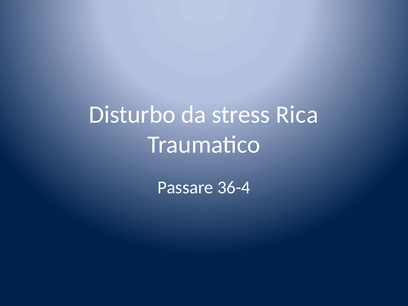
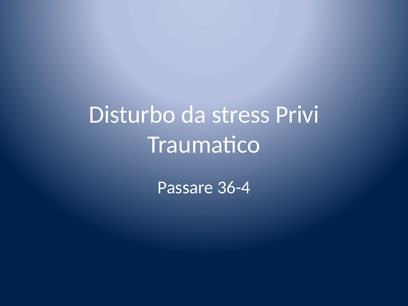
Rica: Rica -> Privi (297, 115)
